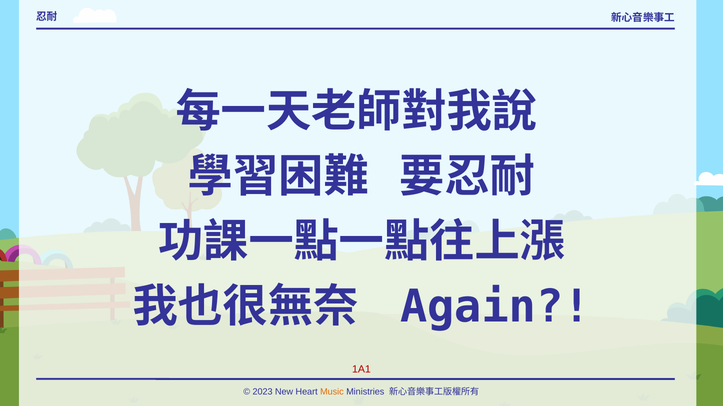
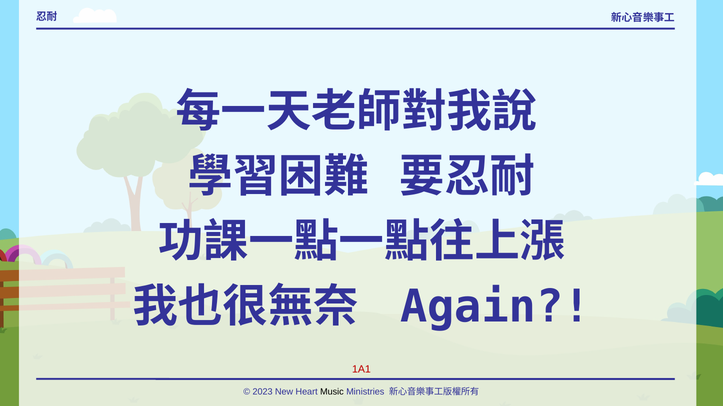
Music colour: orange -> black (332, 392)
